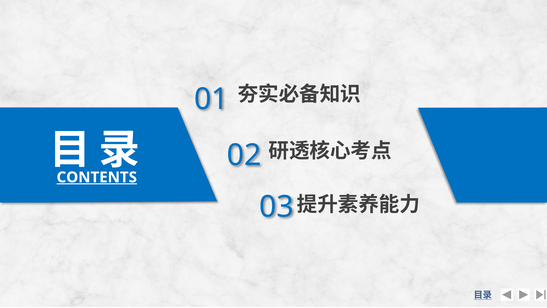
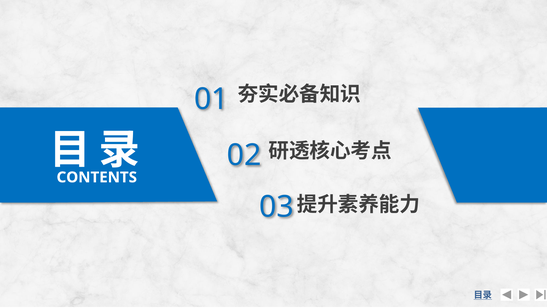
CONTENTS underline: present -> none (97, 177)
